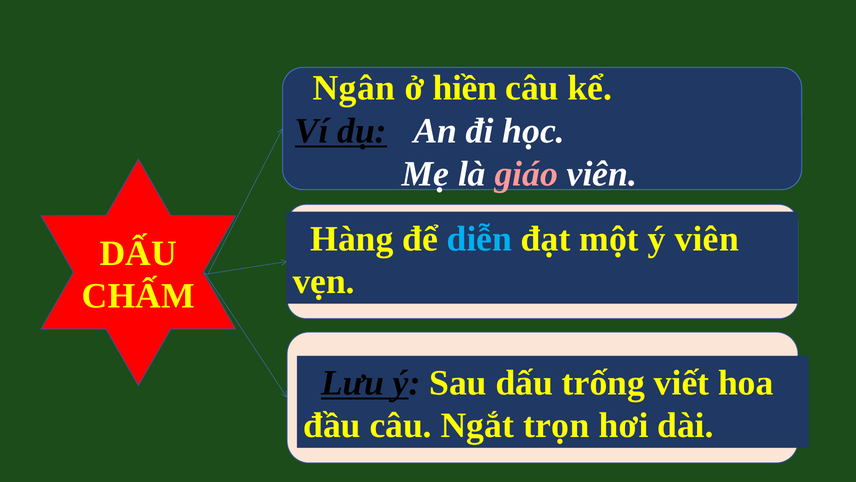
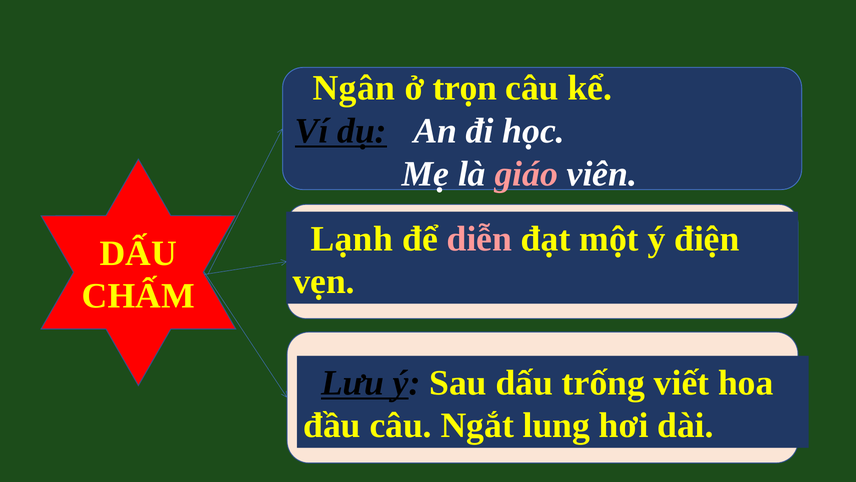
hiền: hiền -> trọn (465, 88)
Hàng: Hàng -> Lạnh (352, 239)
diễn colour: light blue -> pink (479, 239)
ý viên: viên -> điện (707, 239)
trọn: trọn -> lung (556, 425)
